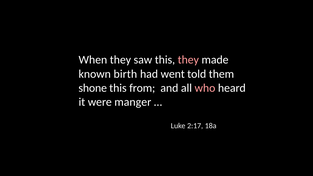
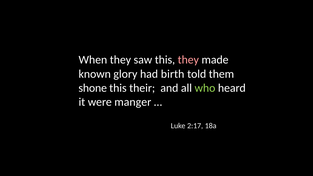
birth: birth -> glory (125, 74)
went: went -> birth (173, 74)
from: from -> their (142, 88)
who colour: pink -> light green (205, 88)
